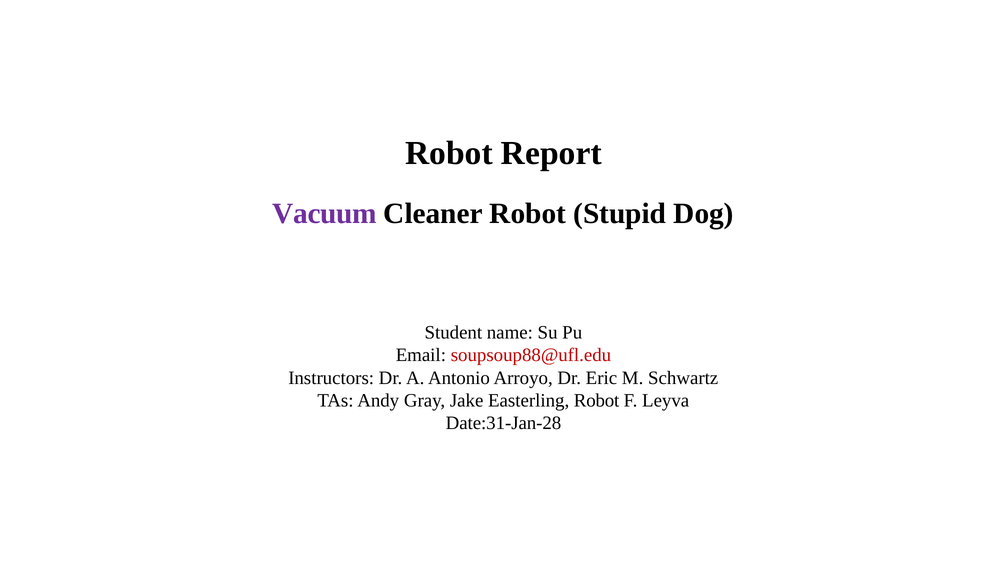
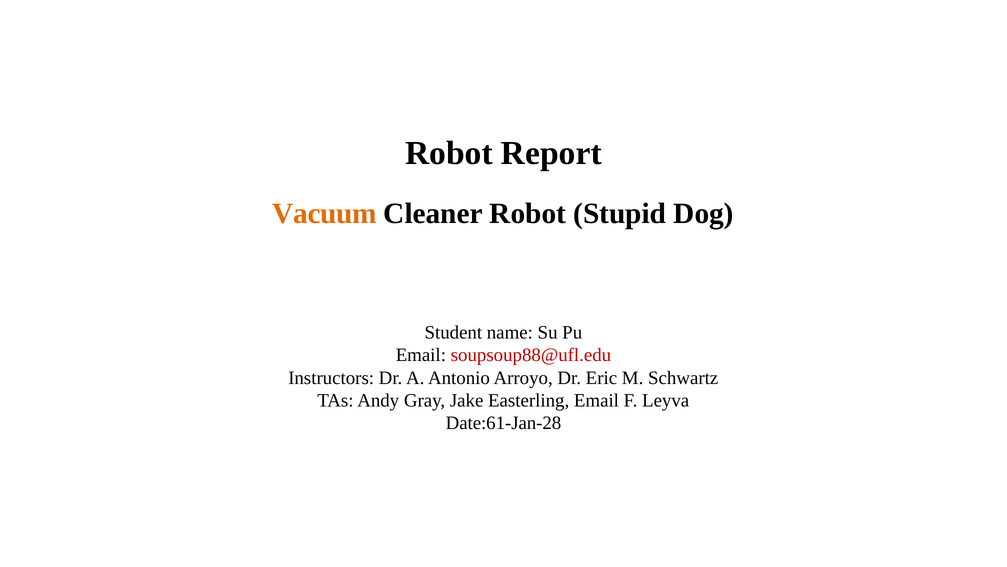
Vacuum colour: purple -> orange (325, 213)
Easterling Robot: Robot -> Email (596, 400)
Date:31-Jan-28: Date:31-Jan-28 -> Date:61-Jan-28 (503, 423)
